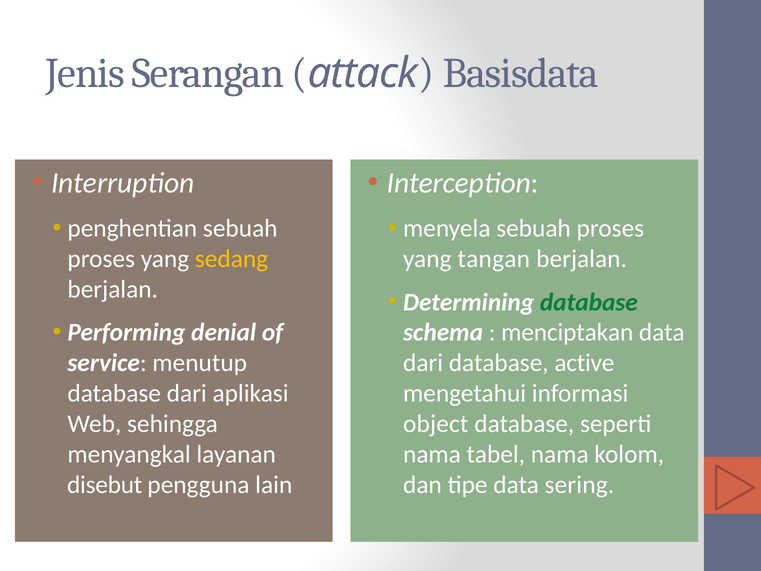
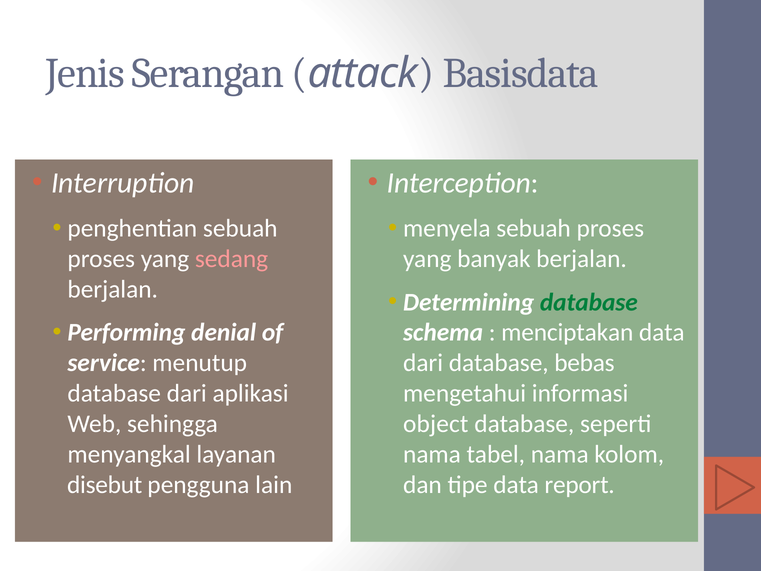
sedang colour: yellow -> pink (232, 259)
tangan: tangan -> banyak (494, 259)
active: active -> bebas (584, 363)
sering: sering -> report (580, 485)
